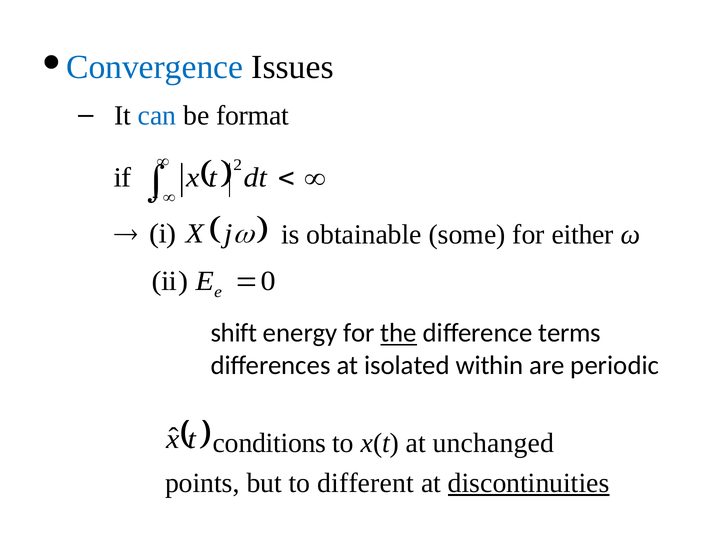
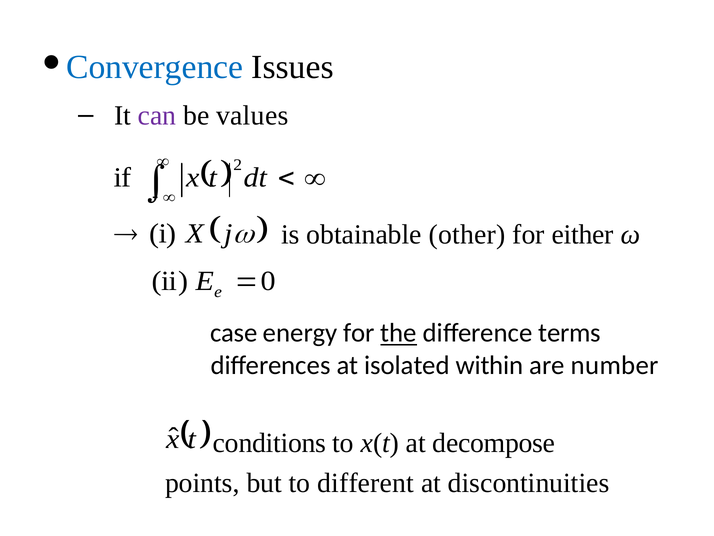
can colour: blue -> purple (157, 116)
format: format -> values (252, 116)
some: some -> other (467, 235)
shift: shift -> case (234, 333)
periodic: periodic -> number (615, 365)
unchanged: unchanged -> decompose (494, 443)
discontinuities underline: present -> none (529, 483)
